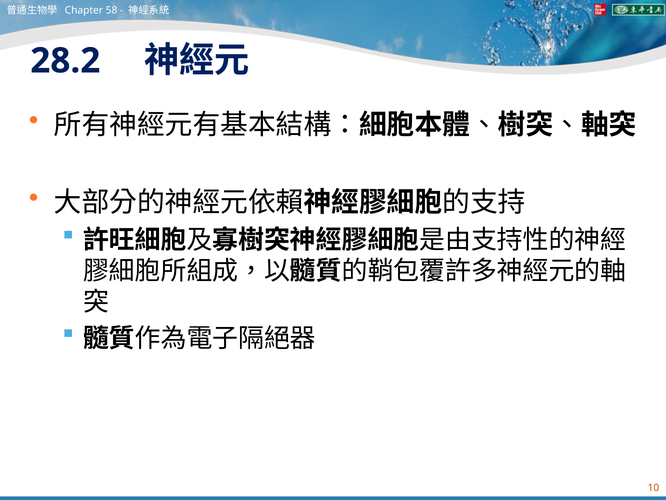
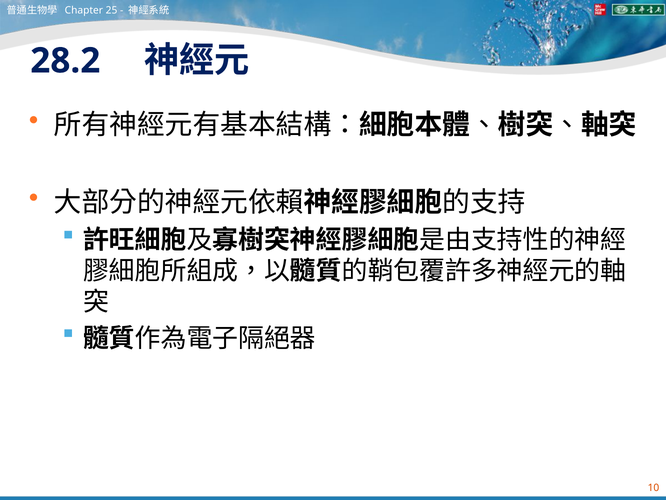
58: 58 -> 25 (112, 10)
